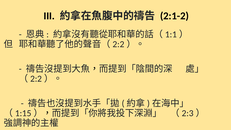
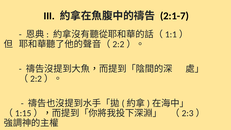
2:1-2: 2:1-2 -> 2:1-7 (174, 16)
